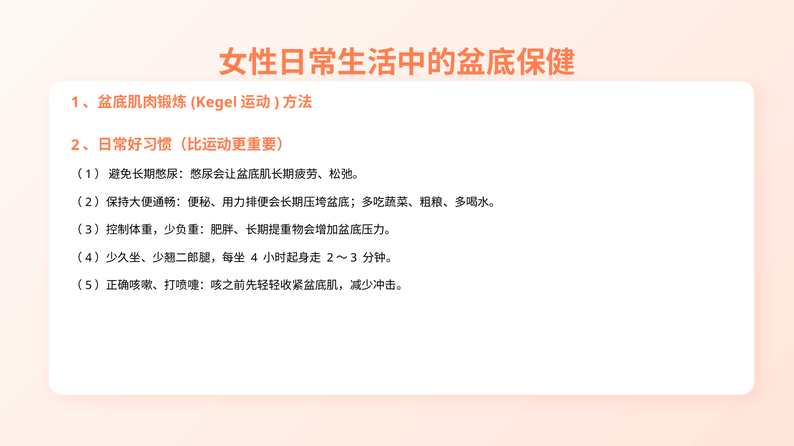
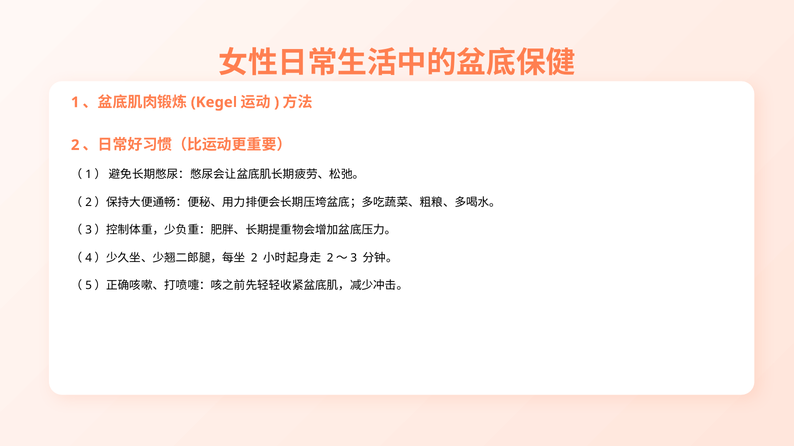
4: 4 -> 2 (254, 258)
